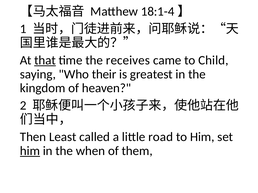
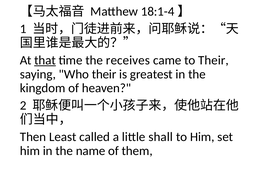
to Child: Child -> Their (213, 60)
road: road -> shall (161, 137)
him underline: present -> none (30, 151)
when: when -> name (91, 151)
